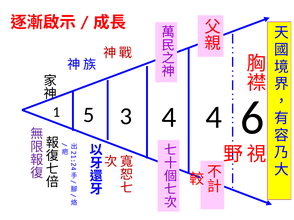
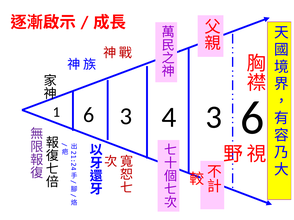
1 5: 5 -> 6 (89, 115)
4 4: 4 -> 3 (214, 117)
